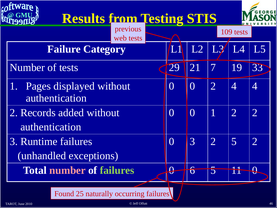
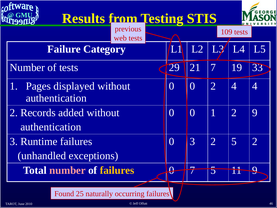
2 2: 2 -> 9 (255, 113)
failures colour: light green -> yellow (117, 170)
0 6: 6 -> 7 (192, 170)
11 0: 0 -> 9 (255, 170)
